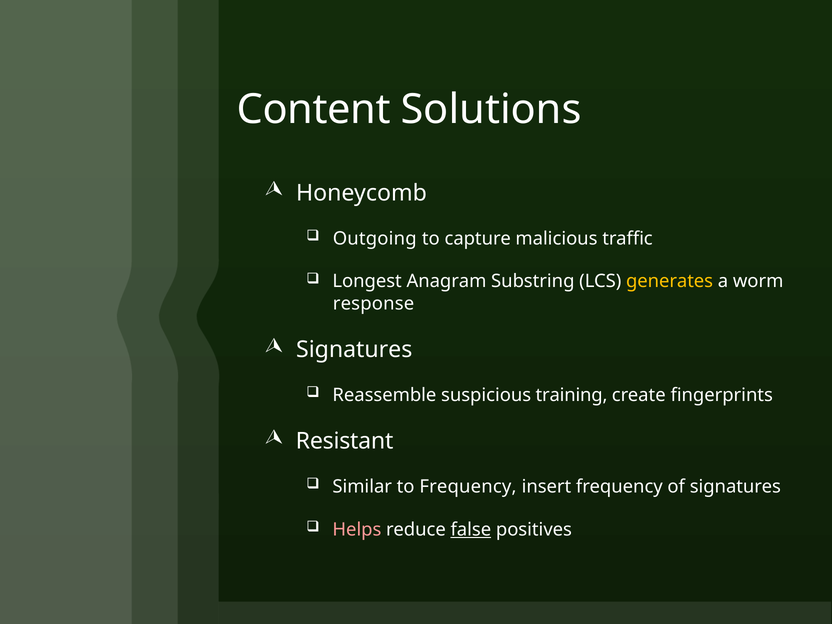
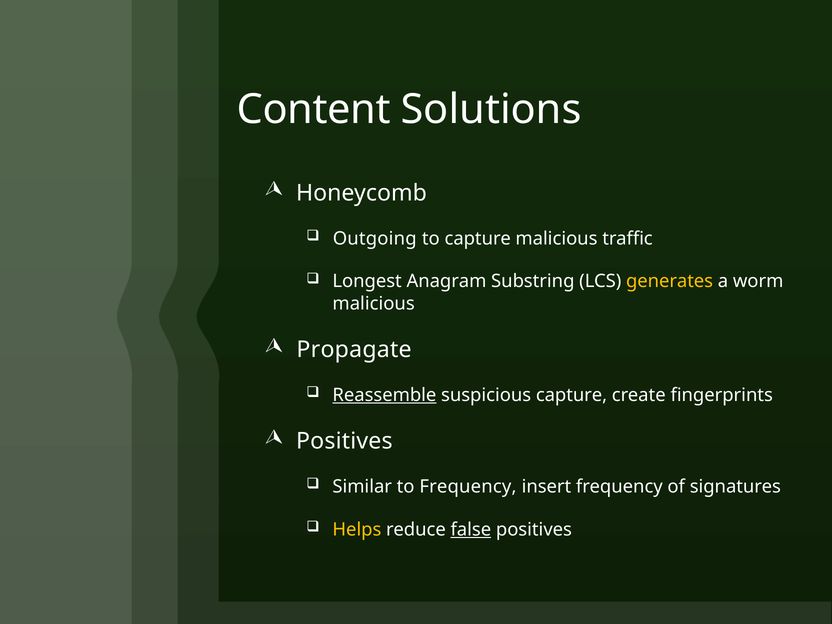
response: response -> malicious (374, 304)
Signatures: Signatures -> Propagate (354, 350)
Reassemble underline: none -> present (384, 395)
suspicious training: training -> capture (571, 395)
Resistant: Resistant -> Positives (344, 441)
Helps colour: pink -> yellow (357, 529)
